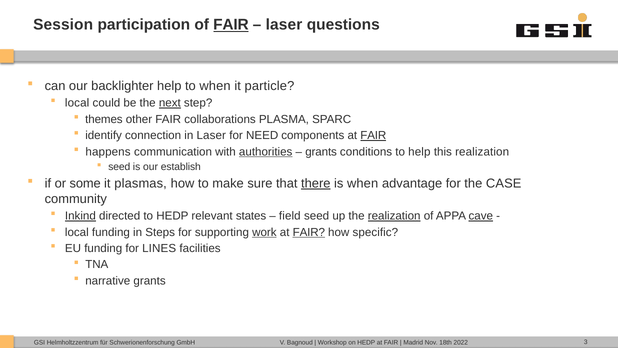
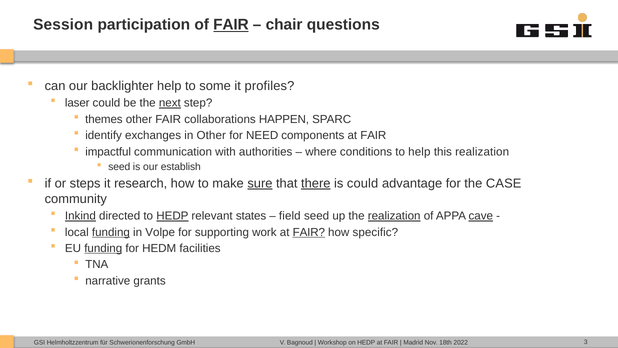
laser: laser -> chair (284, 25)
to when: when -> some (215, 86)
particle: particle -> profiles (269, 86)
local: local -> laser (77, 103)
PLASMA: PLASMA -> HAPPEN (284, 119)
connection: connection -> exchanges (153, 135)
in Laser: Laser -> Other (211, 135)
FAIR underline: present -> none (373, 135)
happens: happens -> impactful (108, 152)
authorities underline: present -> none (266, 152)
grants: grants -> where (321, 152)
some: some -> steps (85, 183)
plasmas: plasmas -> research (141, 183)
sure underline: none -> present (260, 183)
is when: when -> could (363, 183)
HEDP underline: none -> present (172, 216)
funding underline: none -> present (111, 232)
Steps: Steps -> Volpe (160, 232)
work underline: present -> none (264, 232)
funding underline: none -> present (103, 248)
LINES: LINES -> HEDM (159, 248)
